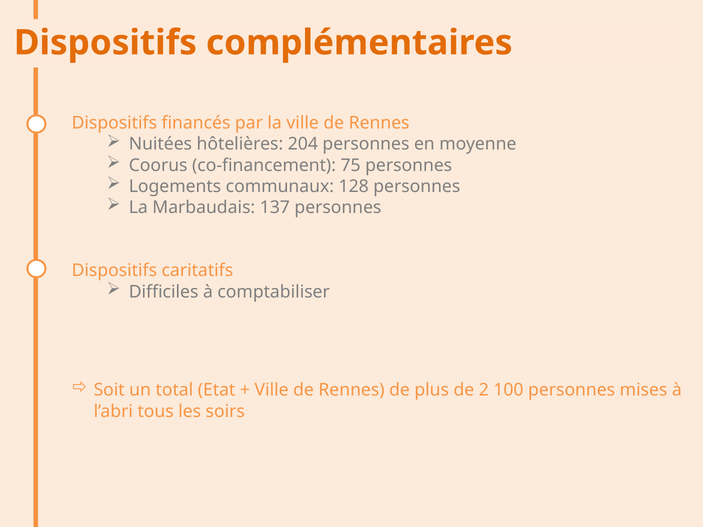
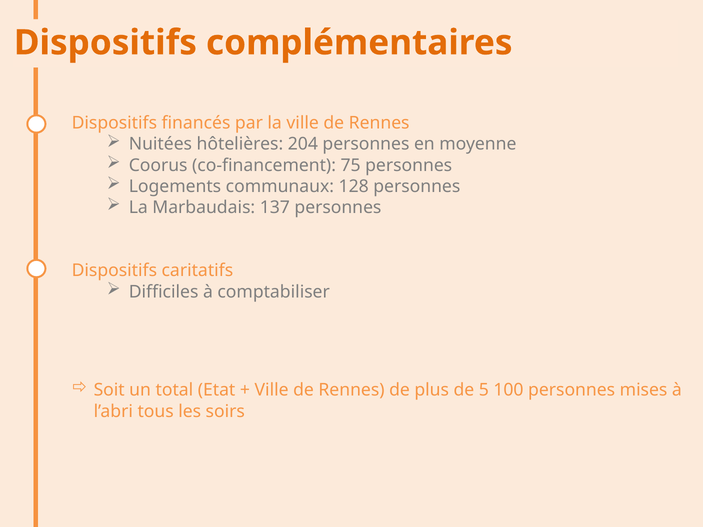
2: 2 -> 5 (484, 390)
